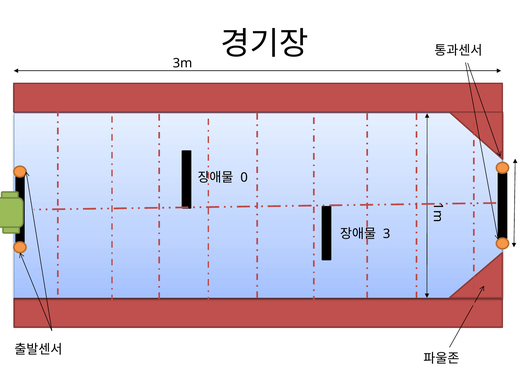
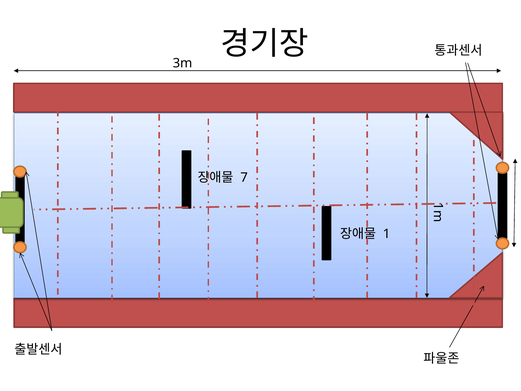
0: 0 -> 7 (244, 177)
3: 3 -> 1 (387, 234)
